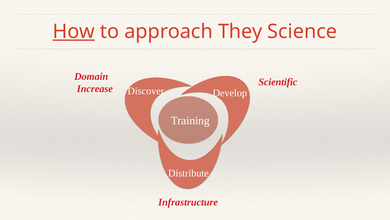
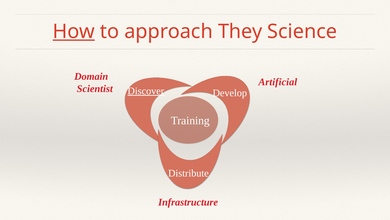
Scientific: Scientific -> Artificial (278, 82)
Increase: Increase -> Scientist (95, 88)
Discover underline: none -> present (146, 91)
